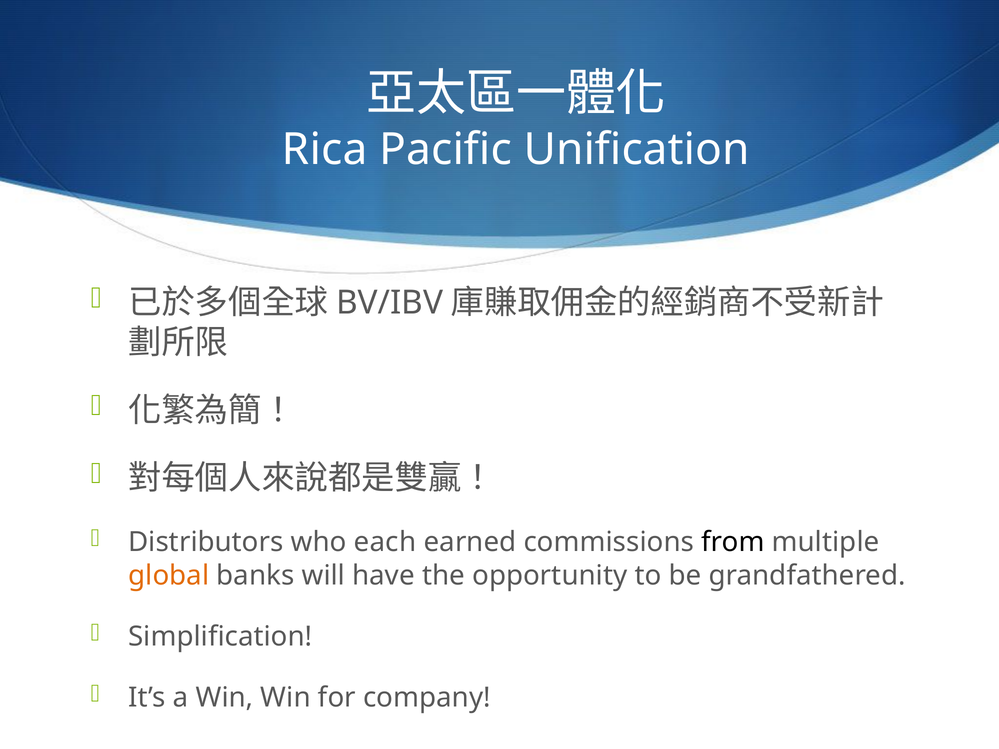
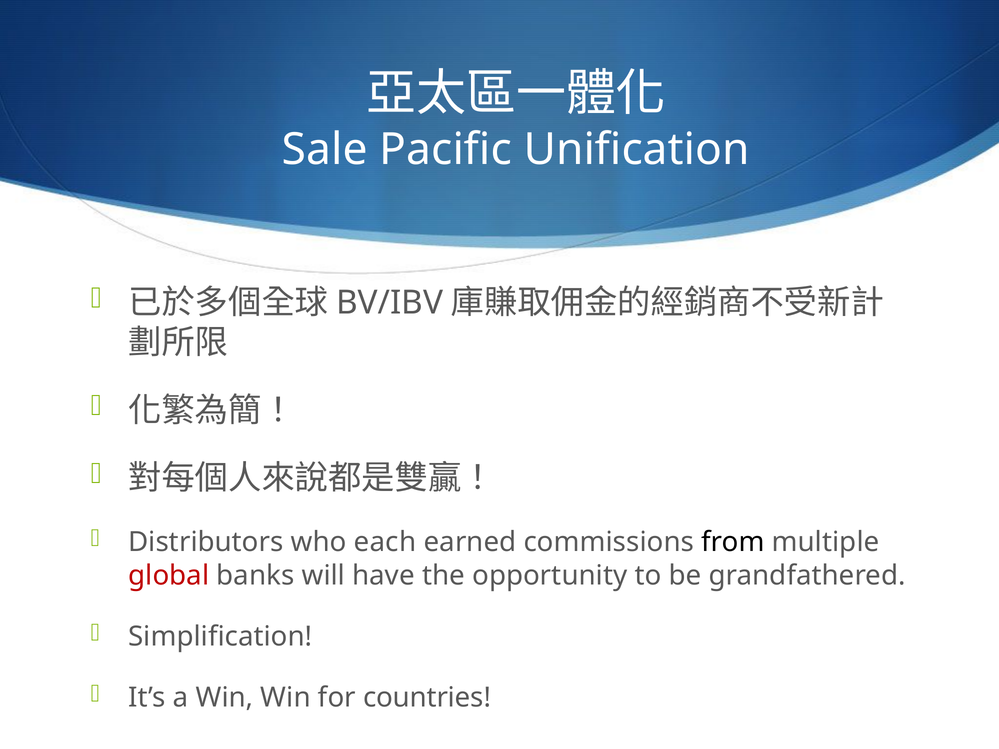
Rica: Rica -> Sale (325, 150)
global colour: orange -> red (169, 576)
company: company -> countries (427, 698)
